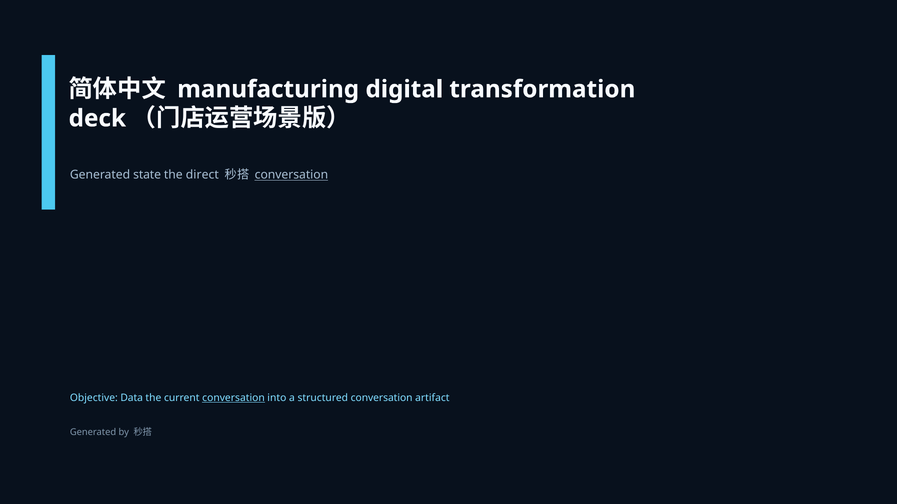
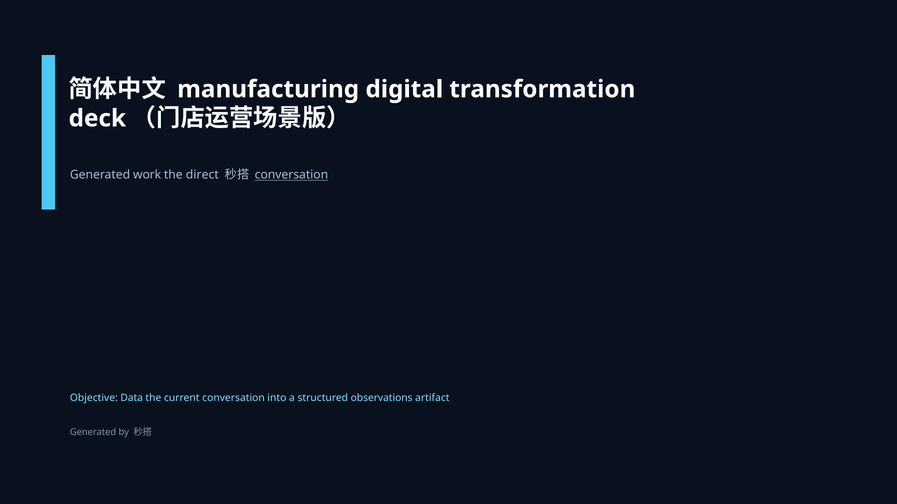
state: state -> work (147, 175)
conversation underline: present -> none (233, 398)
structured conversation: conversation -> observations (382, 398)
